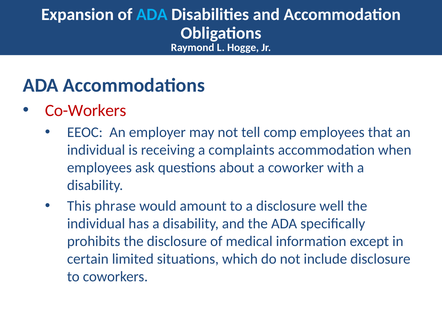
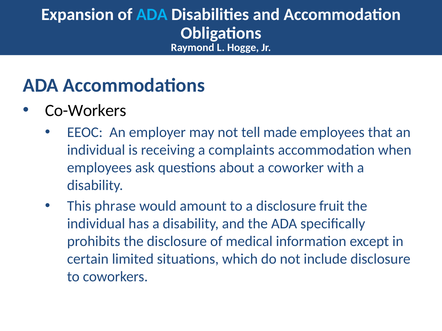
Co-Workers colour: red -> black (86, 111)
comp: comp -> made (280, 133)
well: well -> fruit (332, 206)
